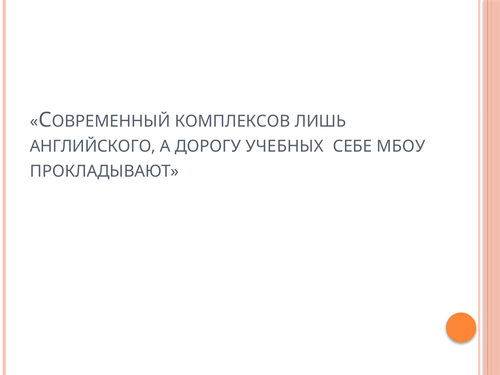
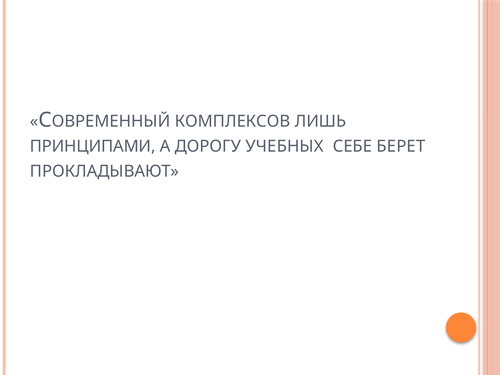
АНГЛИЙСКОГО: АНГЛИЙСКОГО -> ПРИНЦИПАМИ (93, 146)
МБОУ: МБОУ -> БЕРЕТ (401, 146)
